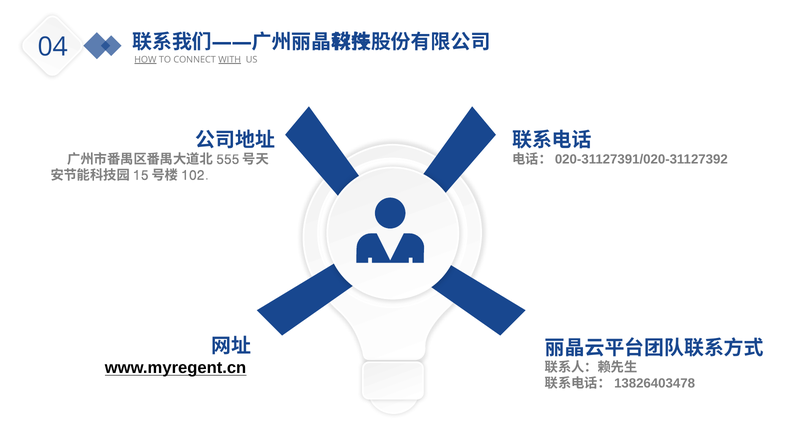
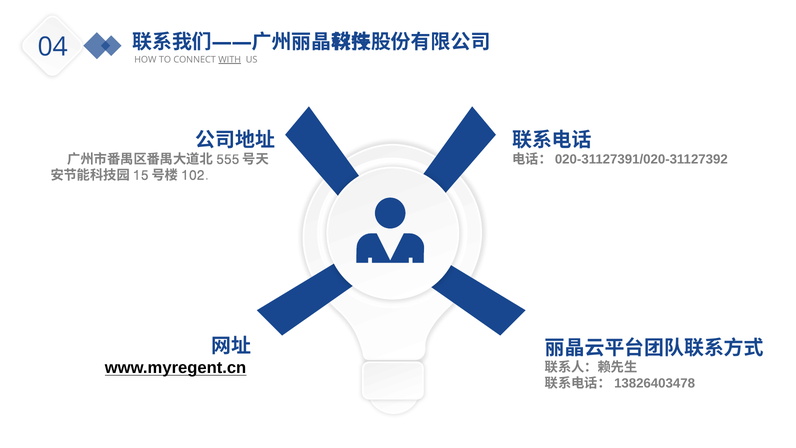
HOW underline: present -> none (145, 60)
